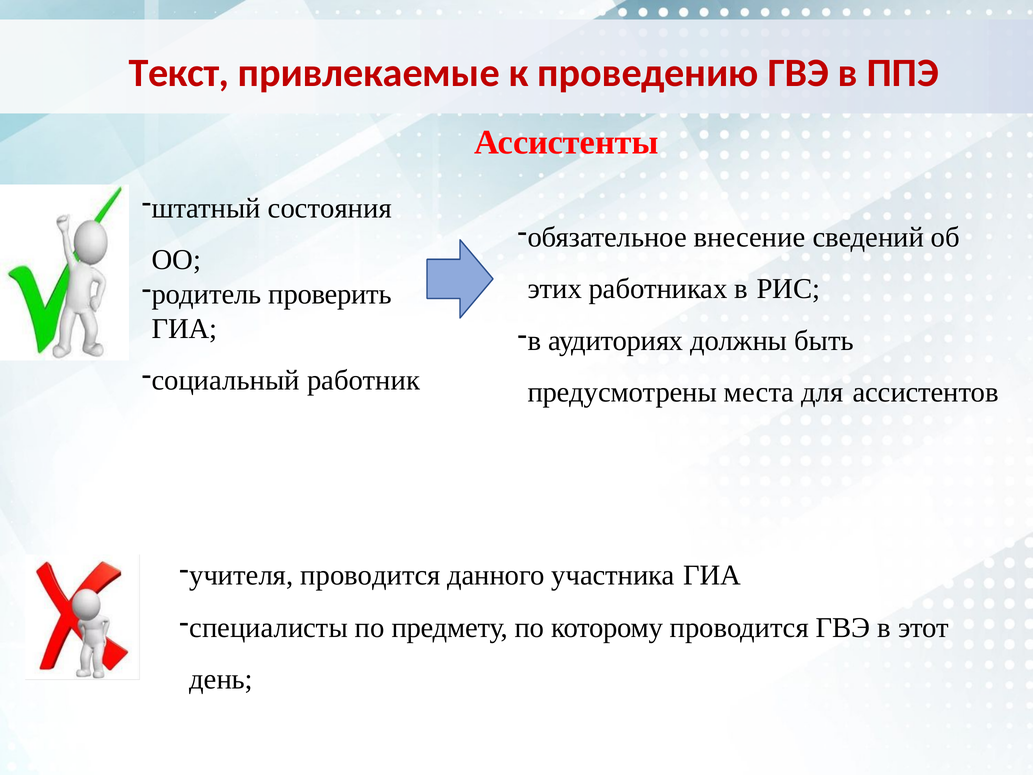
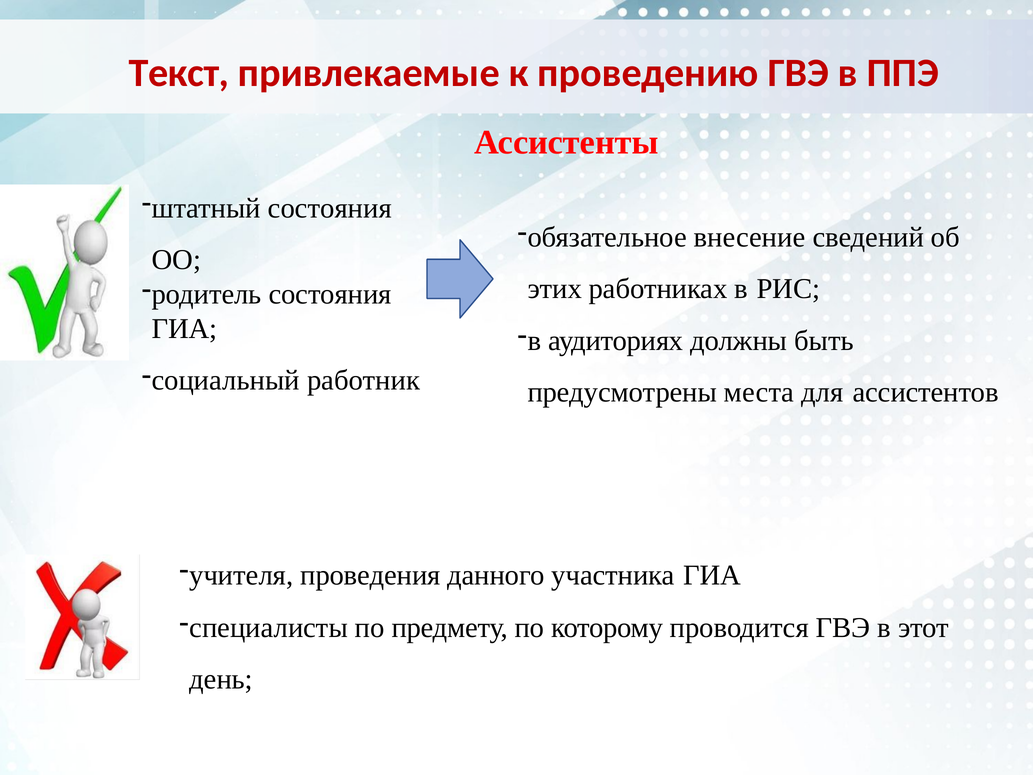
родитель проверить: проверить -> состояния (330, 294)
учителя проводится: проводится -> проведения (370, 575)
